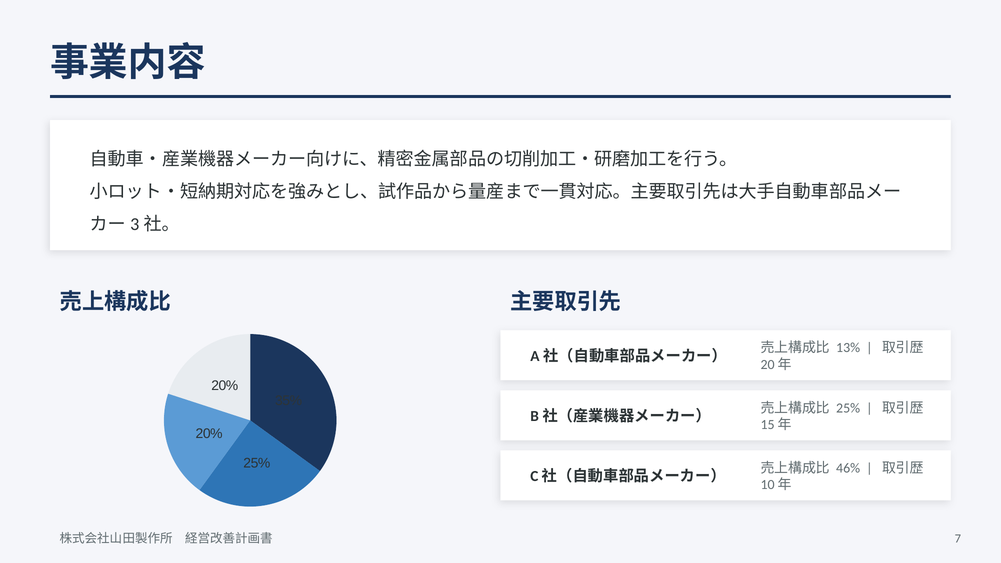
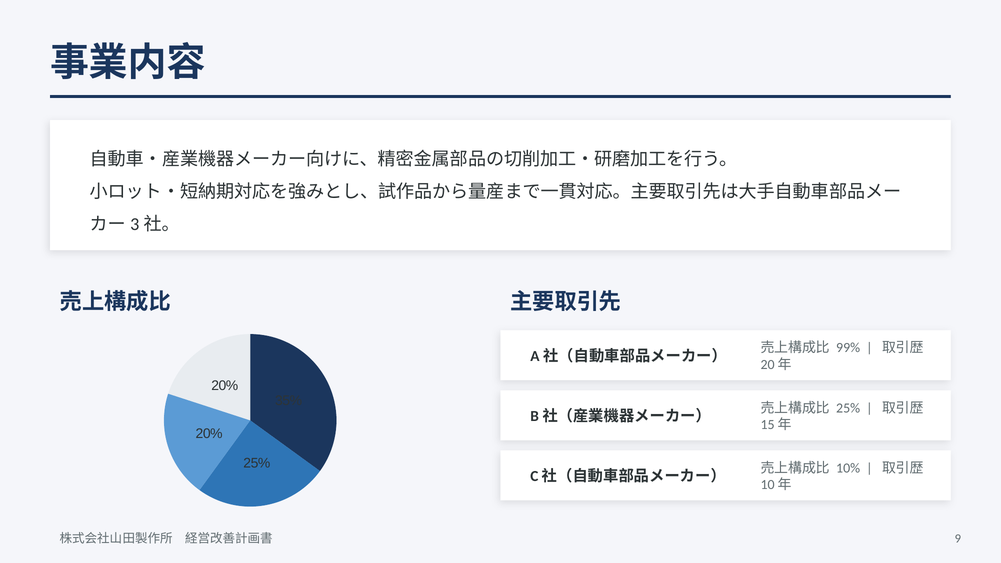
13%: 13% -> 99% (848, 348)
46%: 46% -> 10% (848, 468)
7: 7 -> 9 (958, 539)
